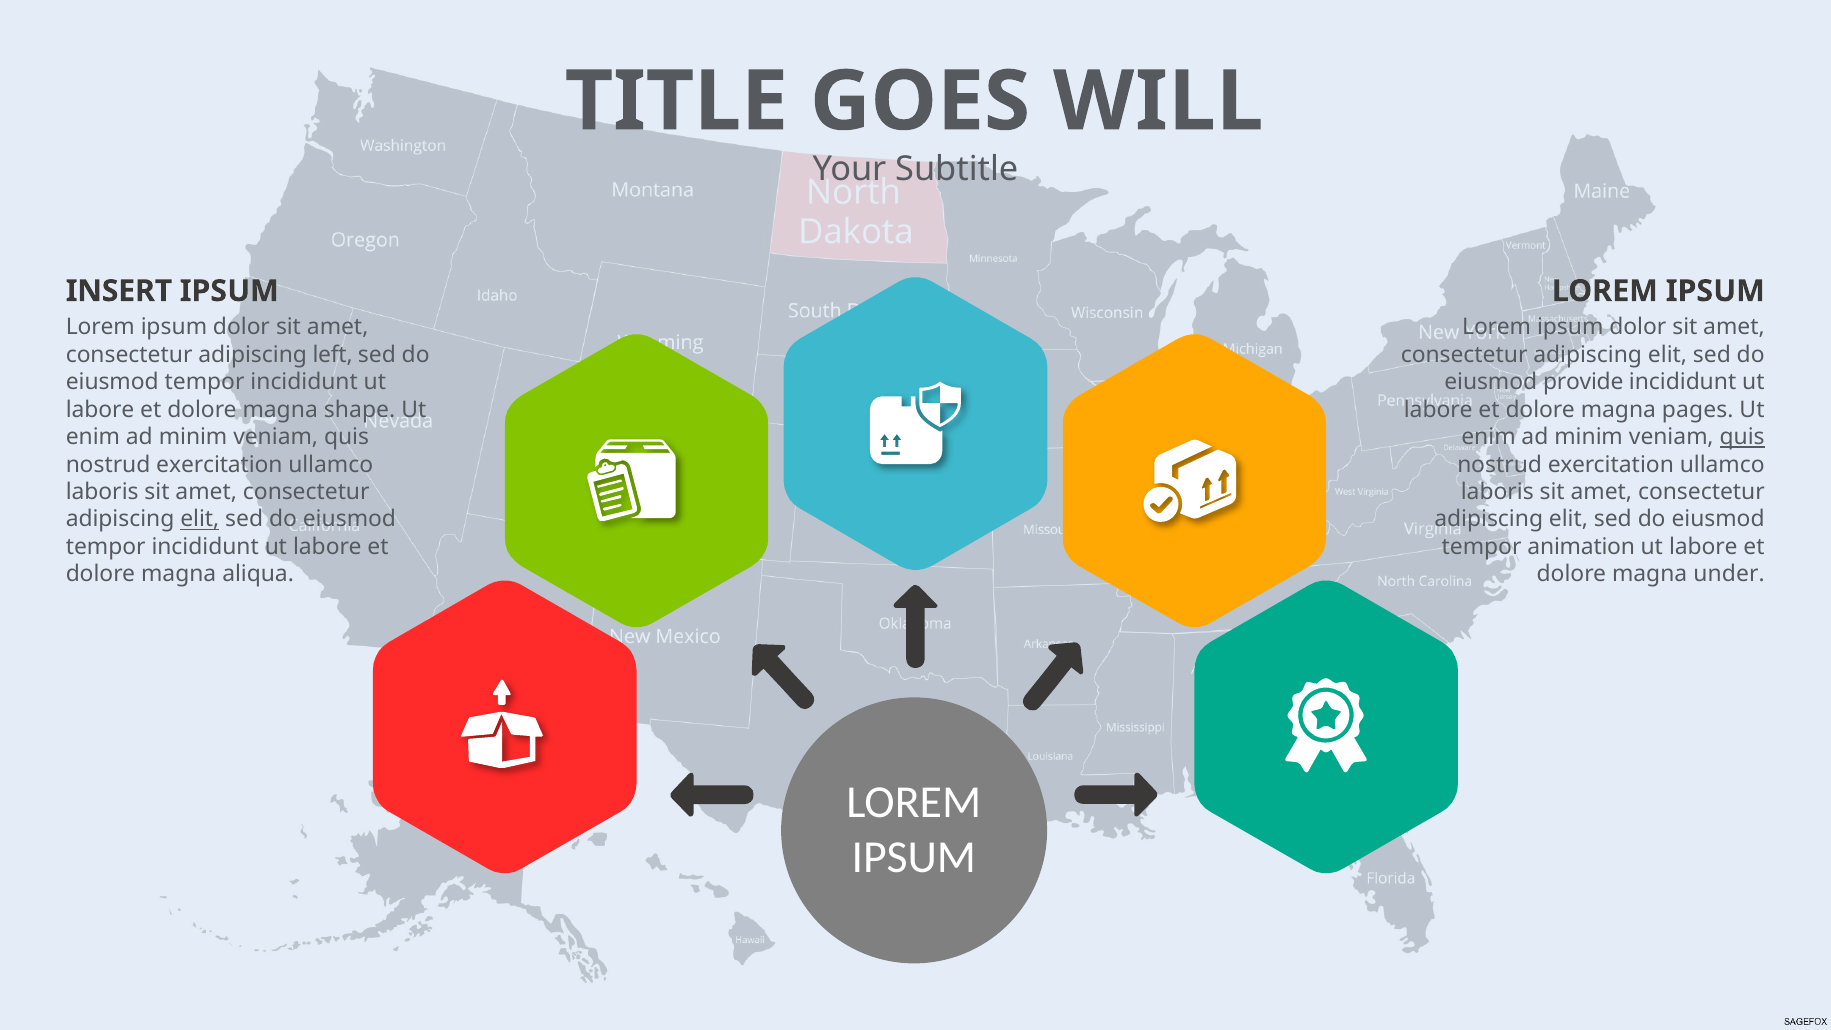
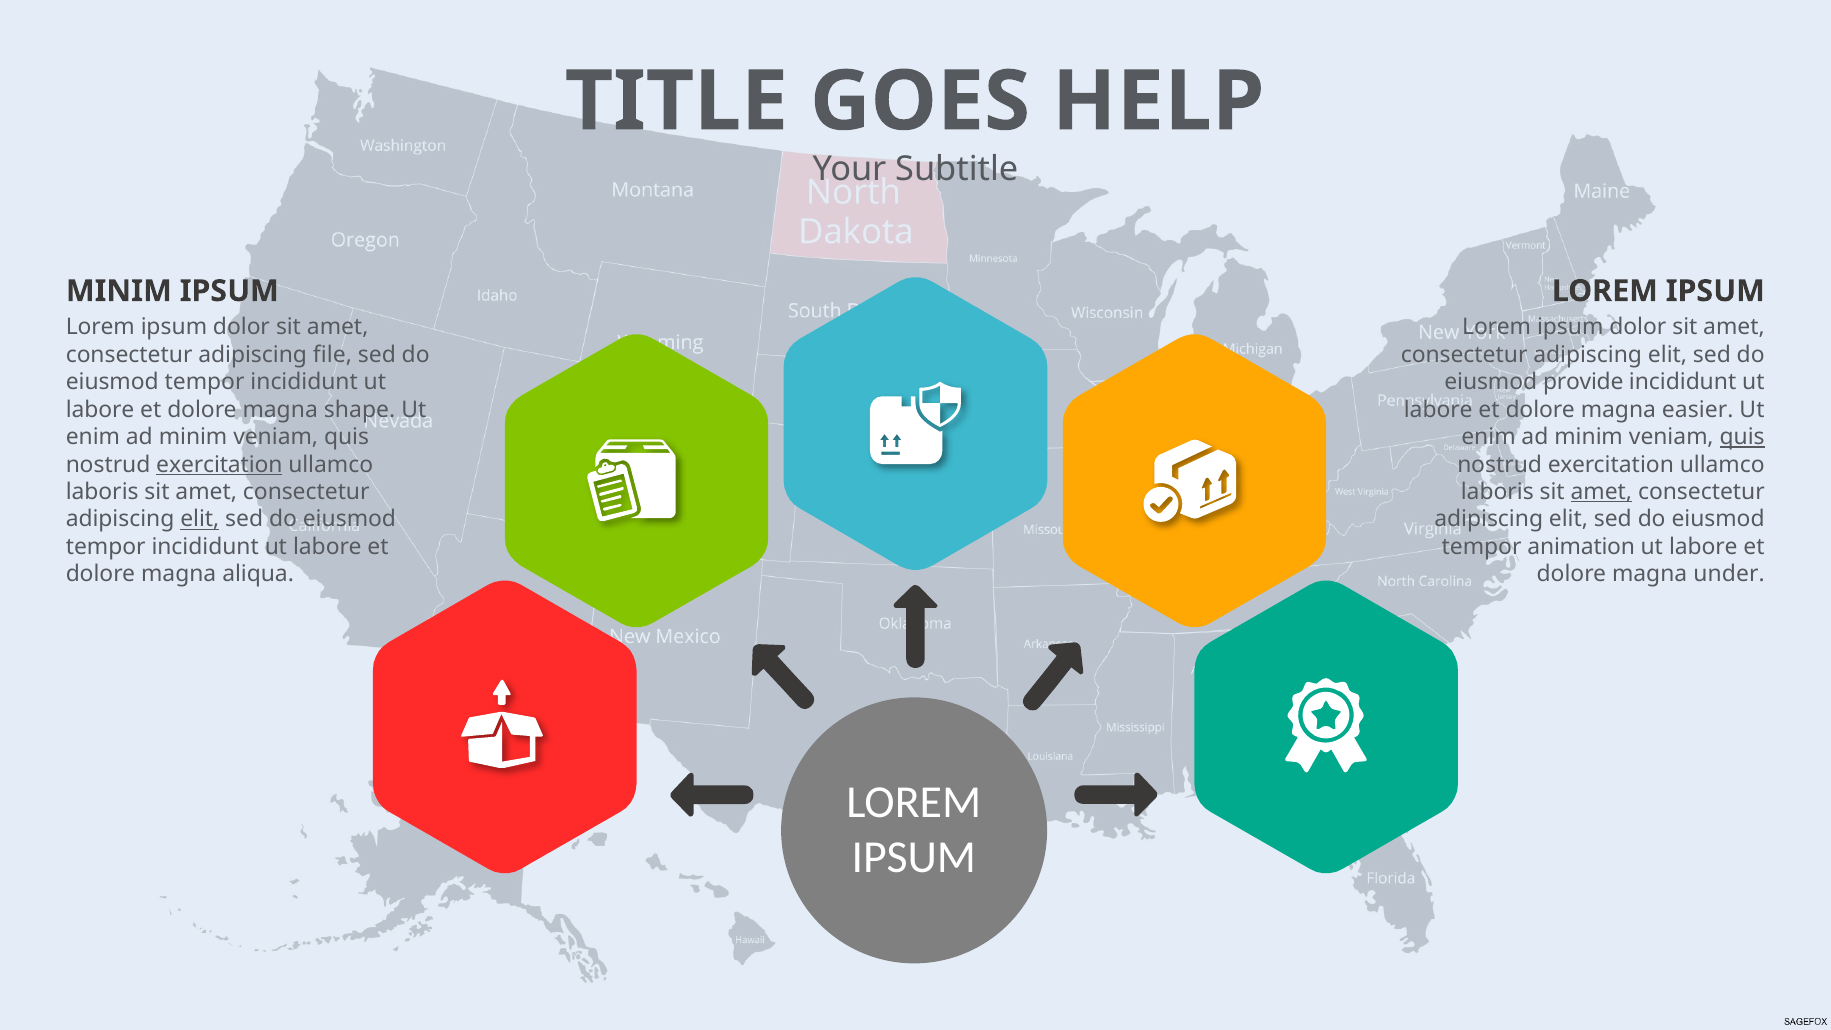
WILL: WILL -> HELP (1158, 102)
INSERT: INSERT -> MINIM (119, 291)
left: left -> file (332, 355)
pages: pages -> easier (1698, 410)
exercitation underline: none -> present (219, 464)
amet underline: none -> present (1601, 492)
